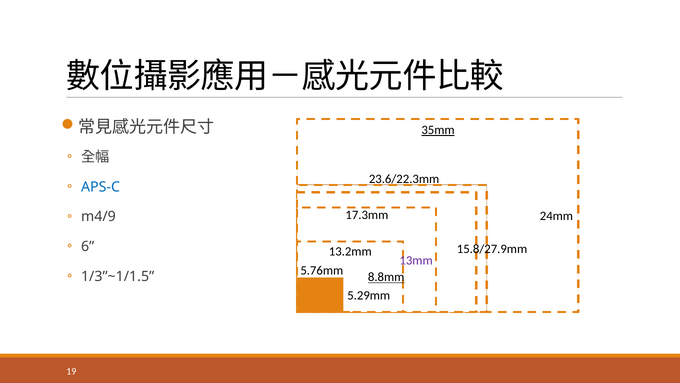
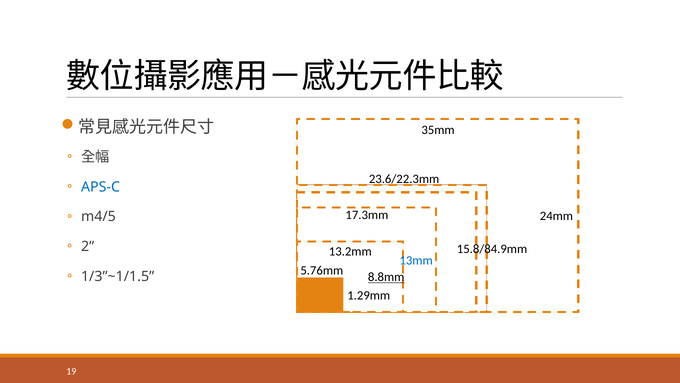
35mm underline: present -> none (438, 130)
m4/9: m4/9 -> m4/5 (98, 216)
6: 6 -> 2 (88, 246)
15.8/27.9mm: 15.8/27.9mm -> 15.8/84.9mm (492, 249)
13mm colour: purple -> blue (416, 260)
5.29mm: 5.29mm -> 1.29mm (369, 295)
